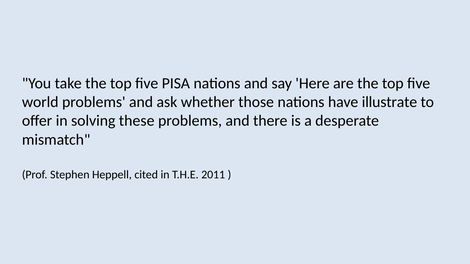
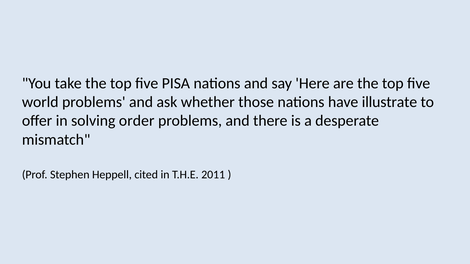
these: these -> order (137, 121)
